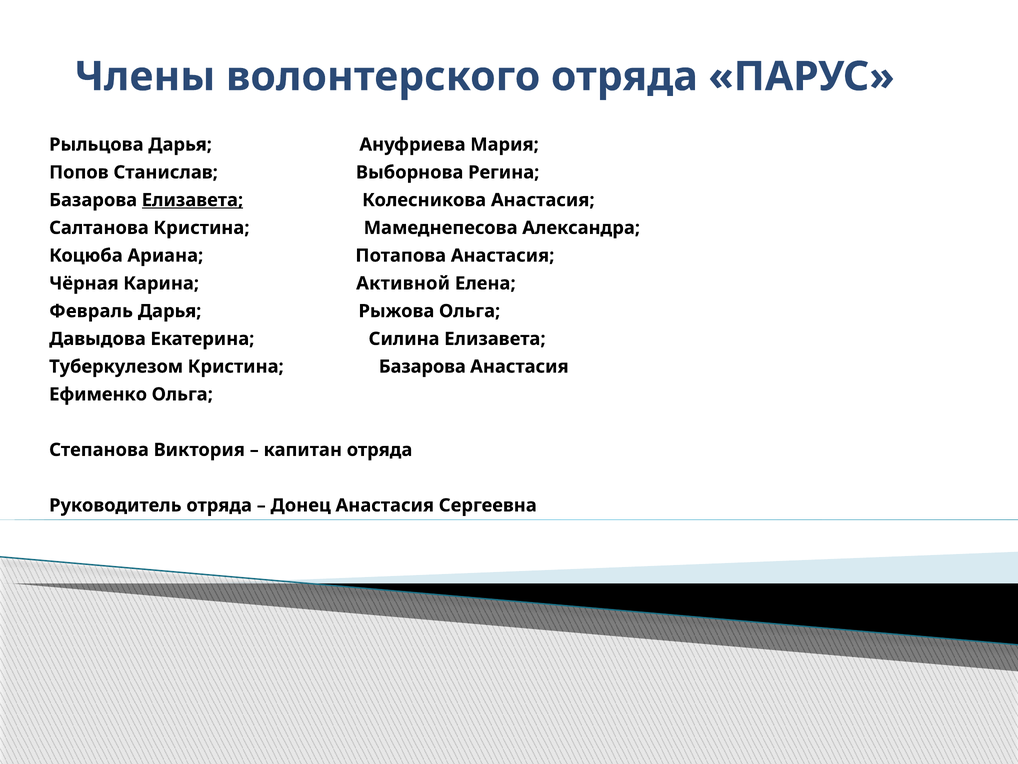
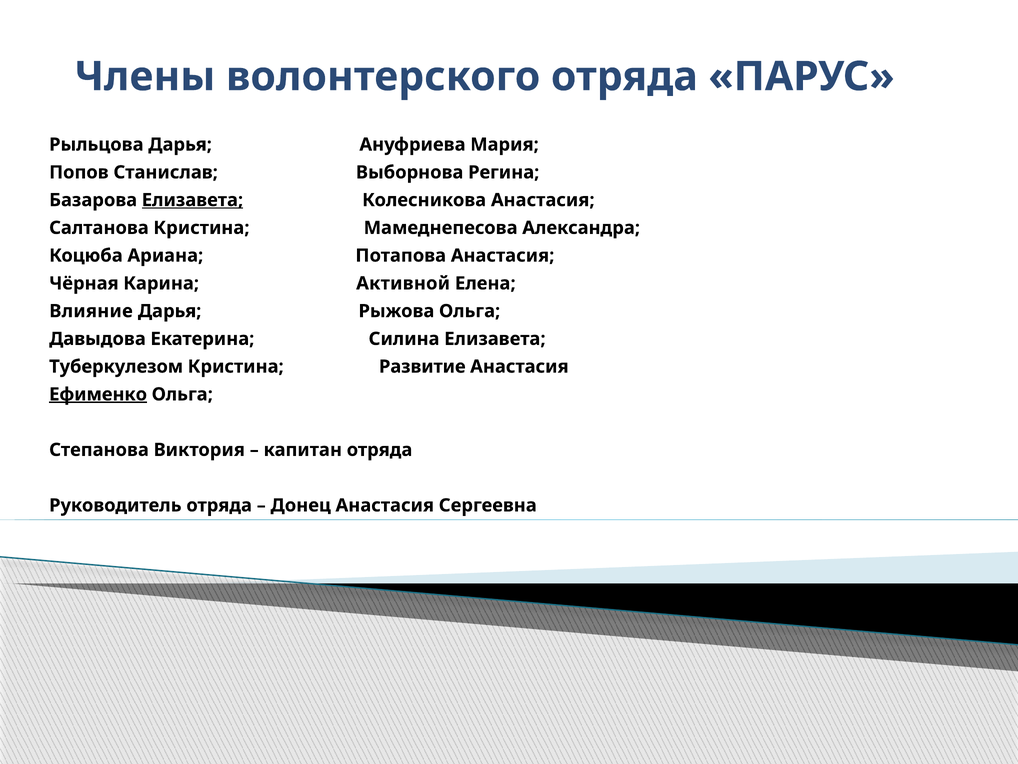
Февраль: Февраль -> Влияние (91, 311)
Кристина Базарова: Базарова -> Развитие (422, 366)
Ефименко underline: none -> present (98, 394)
